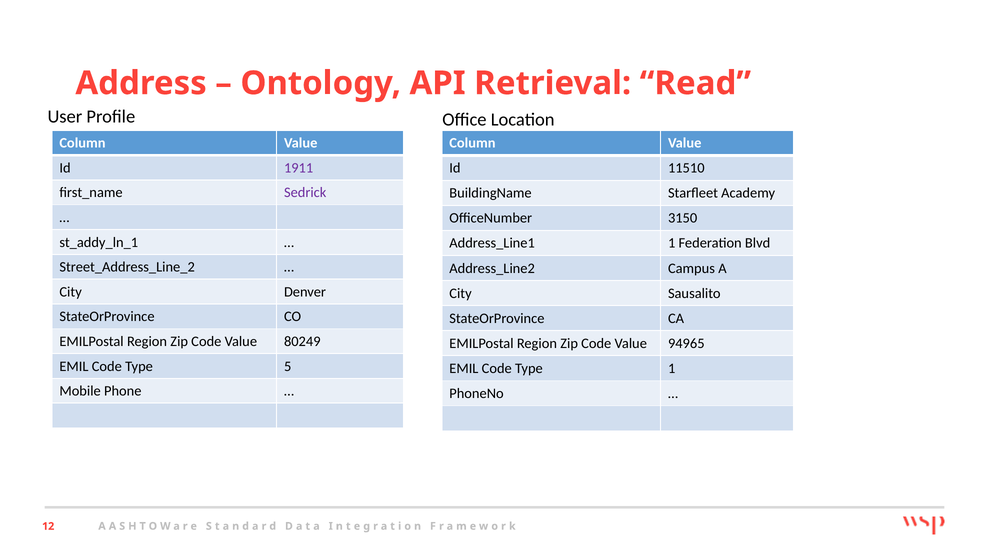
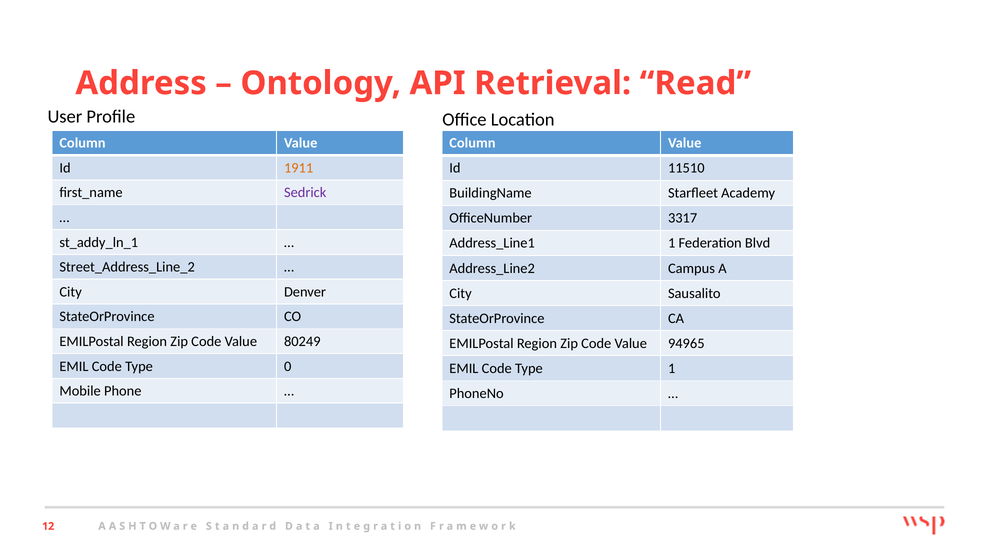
1911 colour: purple -> orange (299, 168)
3150: 3150 -> 3317 (683, 218)
5: 5 -> 0 (288, 366)
